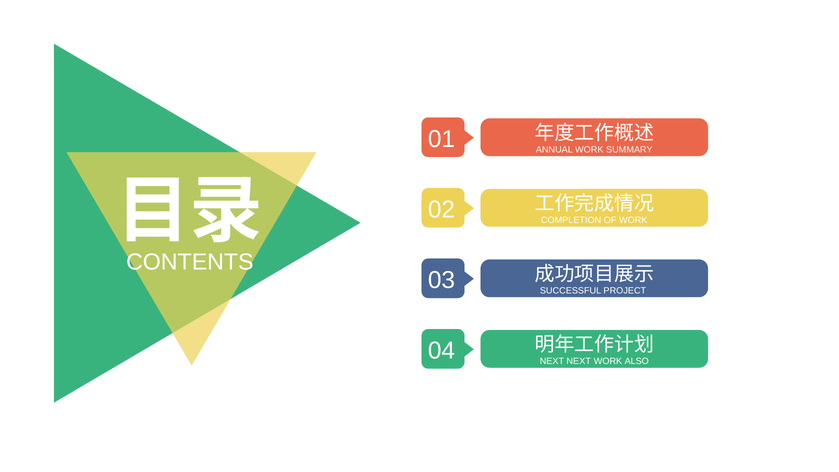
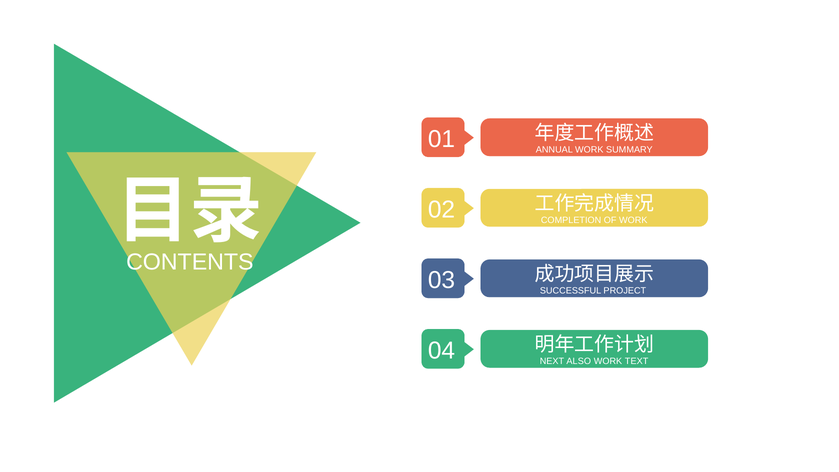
NEXT NEXT: NEXT -> ALSO (579, 361)
ALSO: ALSO -> TEXT (637, 361)
